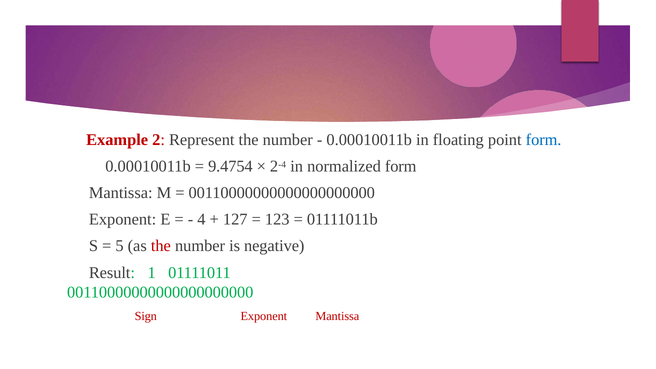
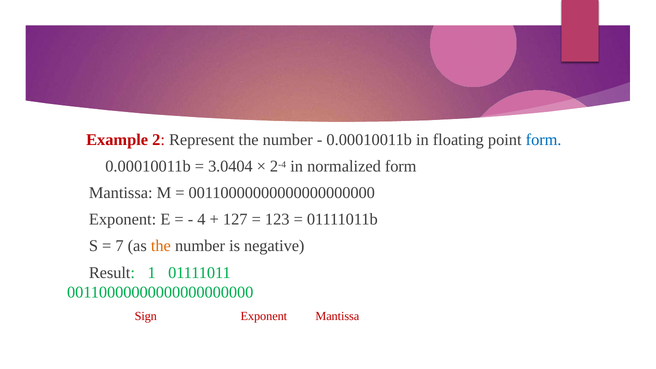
9.4754: 9.4754 -> 3.0404 (230, 166)
5: 5 -> 7 (119, 246)
the colour: red -> orange (161, 246)
